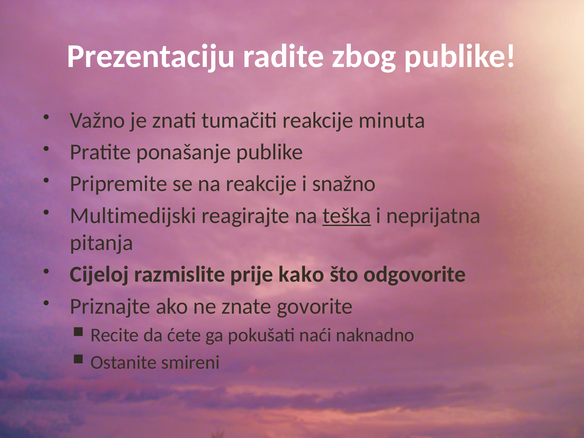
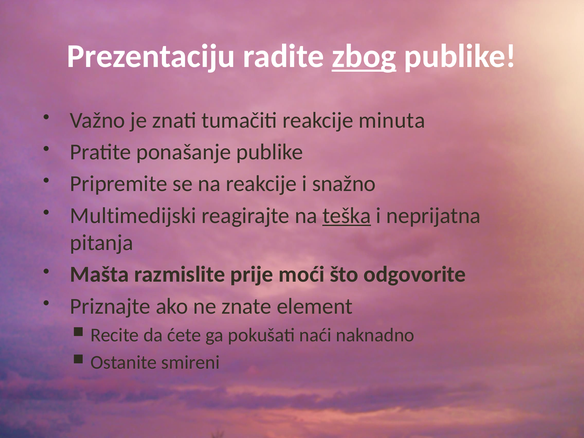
zbog underline: none -> present (364, 56)
Cijeloj: Cijeloj -> Mašta (100, 274)
kako: kako -> moći (301, 274)
govorite: govorite -> element (315, 306)
